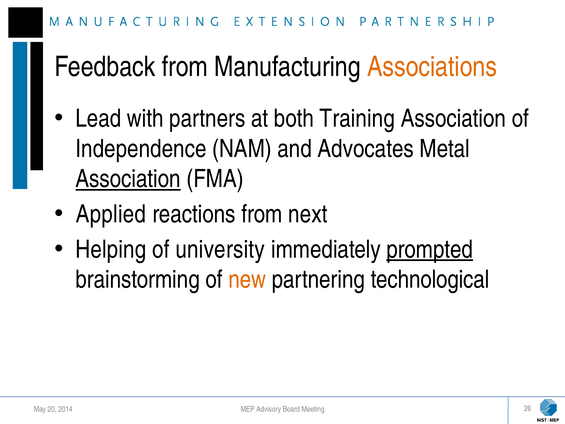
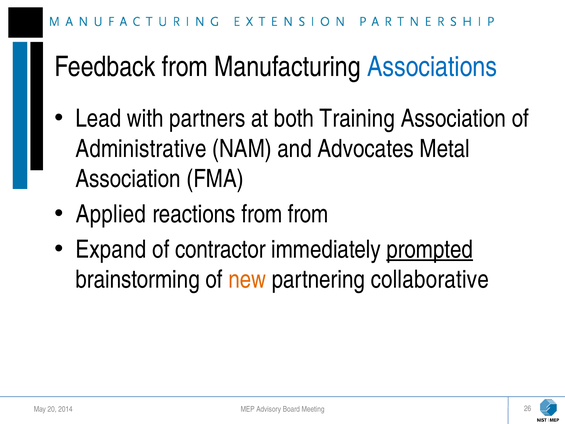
Associations colour: orange -> blue (432, 67)
Independence: Independence -> Administrative (141, 149)
Association underline: present -> none (128, 179)
from next: next -> from (308, 214)
Helping: Helping -> Expand (111, 249)
university: university -> contractor (220, 249)
technological: technological -> collaborative (430, 279)
